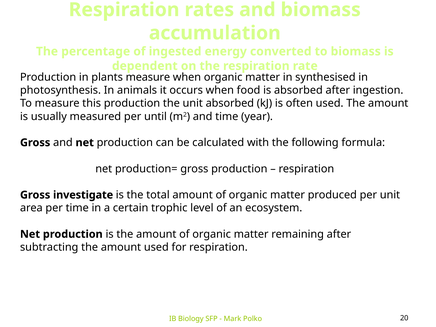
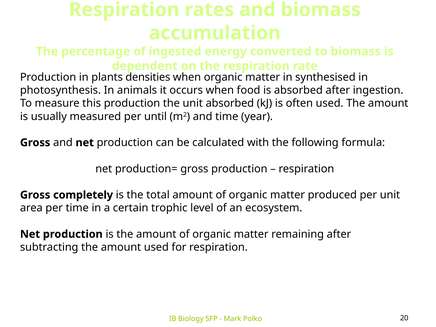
plants measure: measure -> densities (148, 77)
investigate: investigate -> completely (83, 195)
